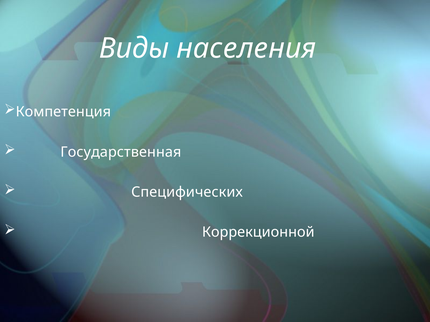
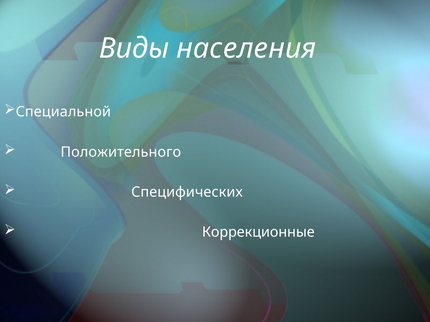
Компетенция: Компетенция -> Специальной (63, 112)
Государственная: Государственная -> Положительного (121, 152)
Коррекционной: Коррекционной -> Коррекционные (258, 232)
